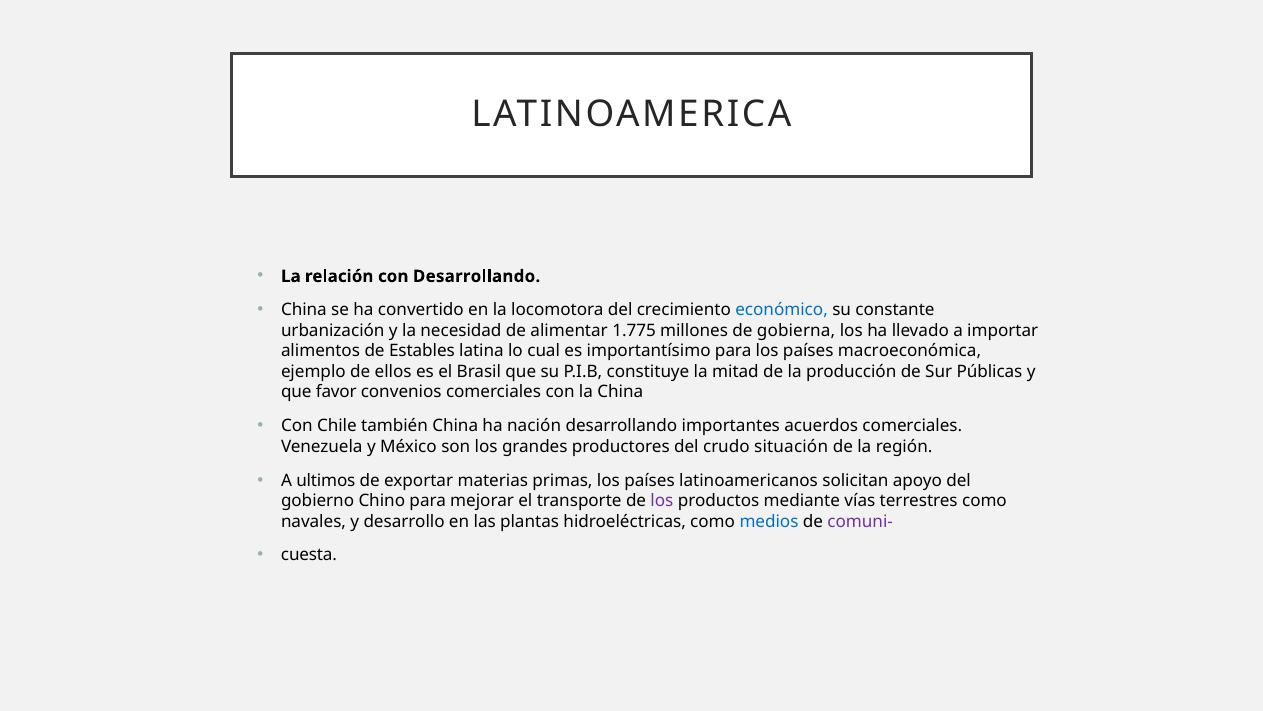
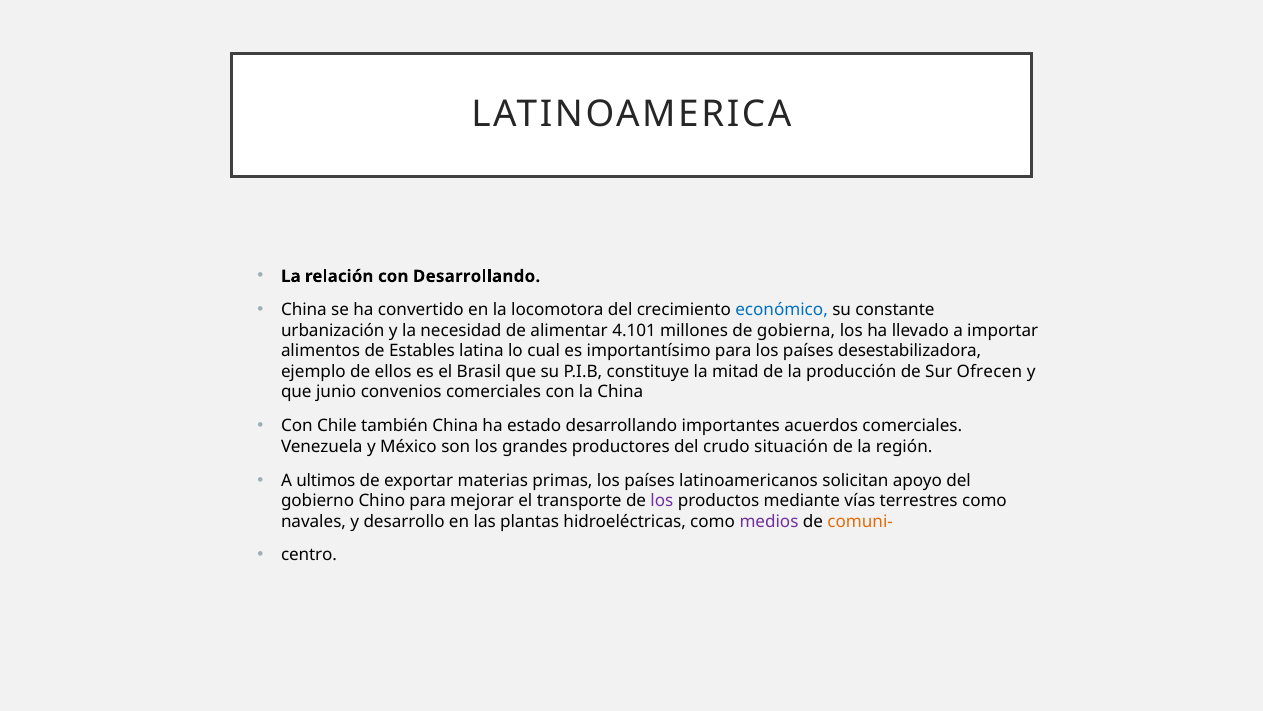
1.775: 1.775 -> 4.101 (634, 330)
macroeconómica: macroeconómica -> desestabilizadora (910, 351)
Públicas: Públicas -> Ofrecen (989, 371)
favor: favor -> junio (336, 392)
nación: nación -> estado (534, 426)
medios colour: blue -> purple (769, 521)
comuni- colour: purple -> orange (860, 521)
cuesta: cuesta -> centro (309, 555)
